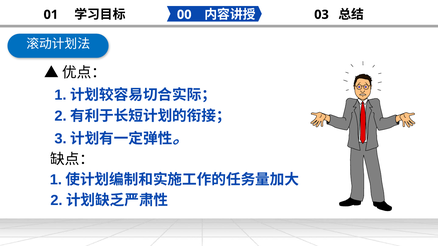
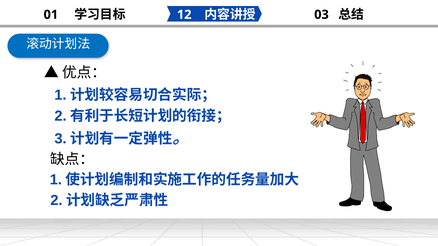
00: 00 -> 12 (184, 15)
